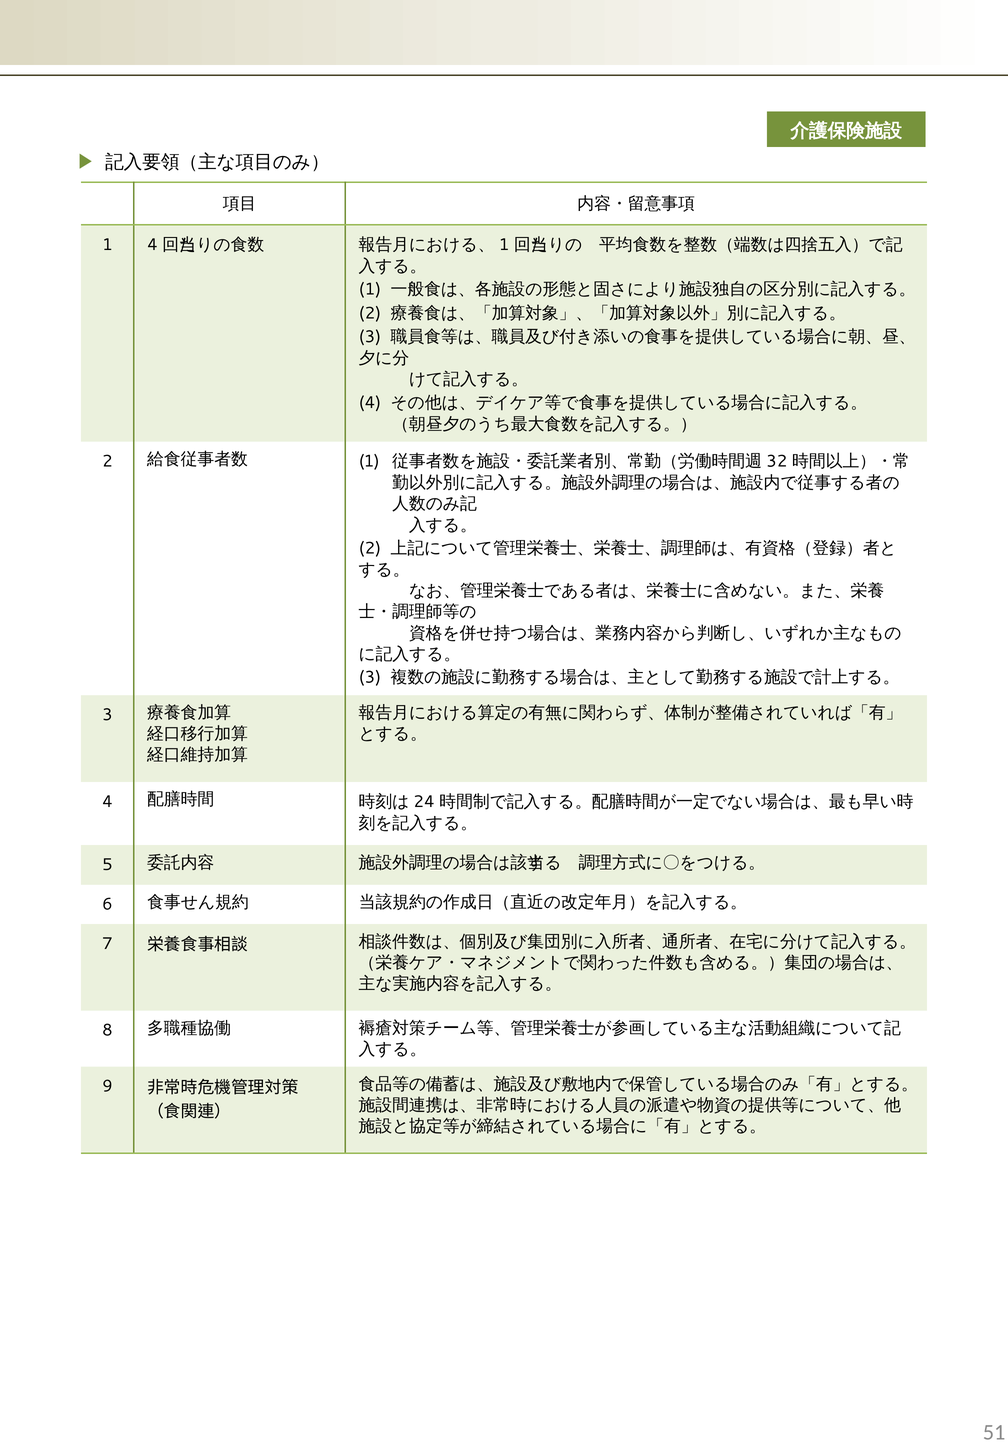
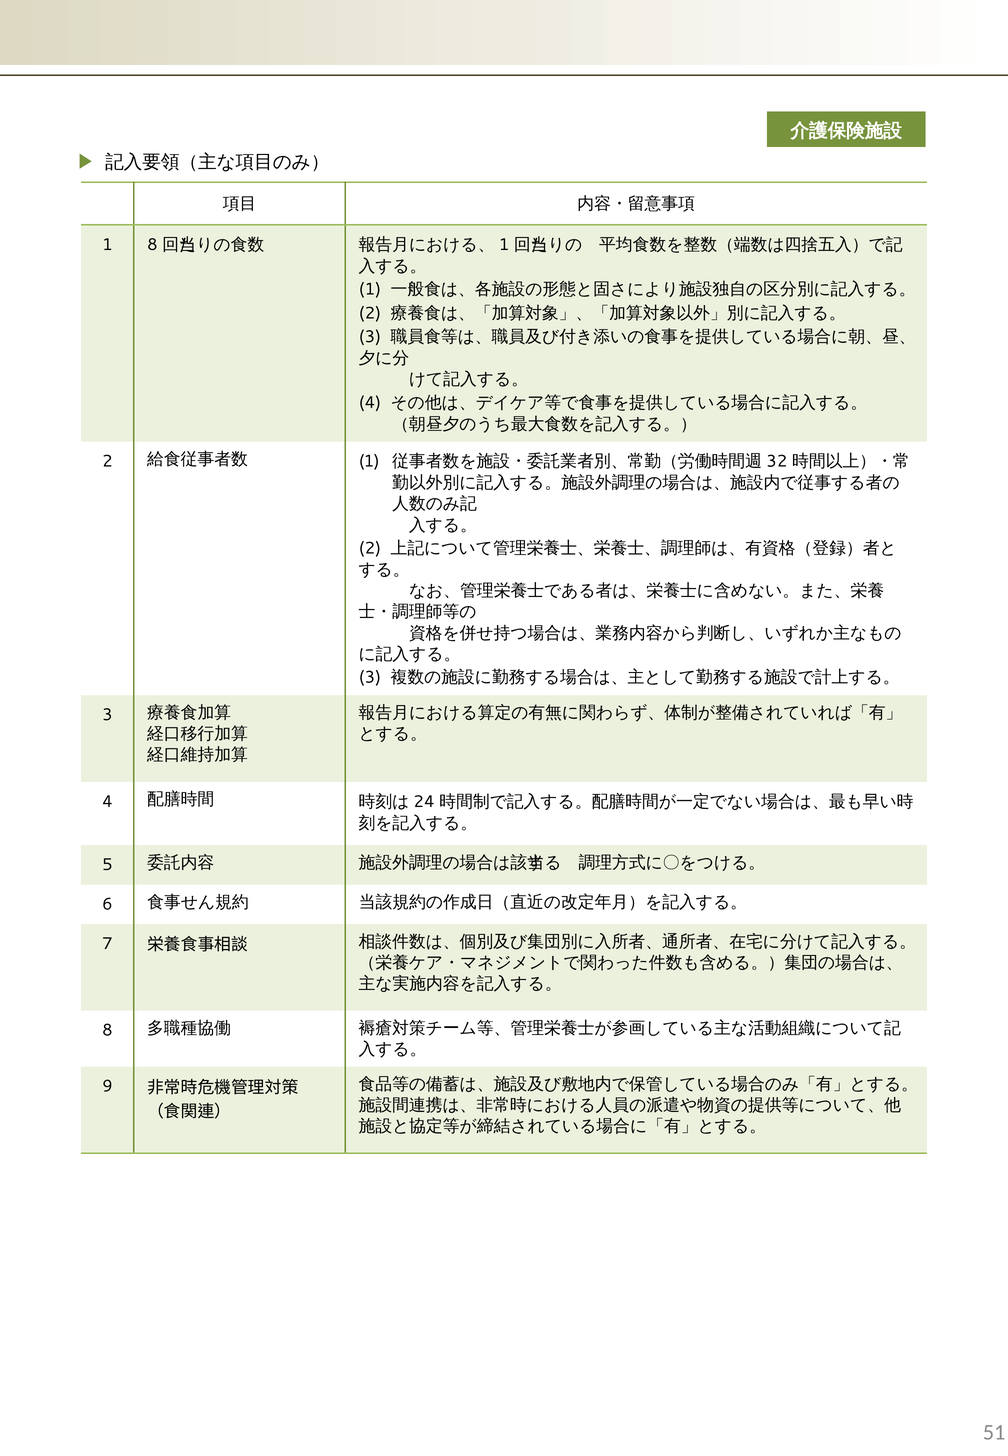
1 4: 4 -> 8 (152, 245)
